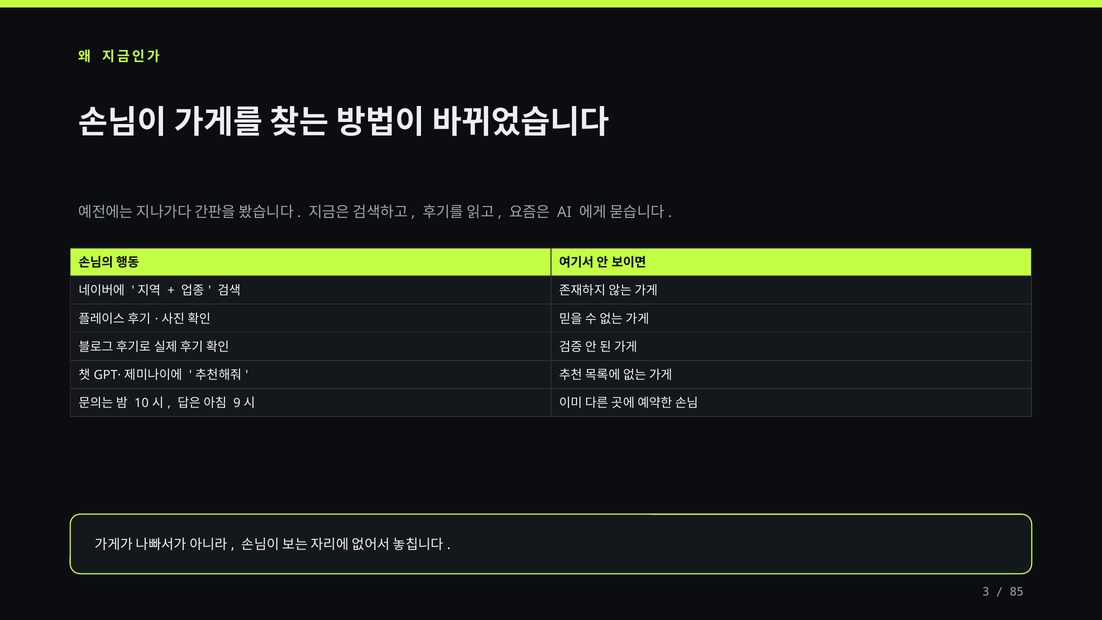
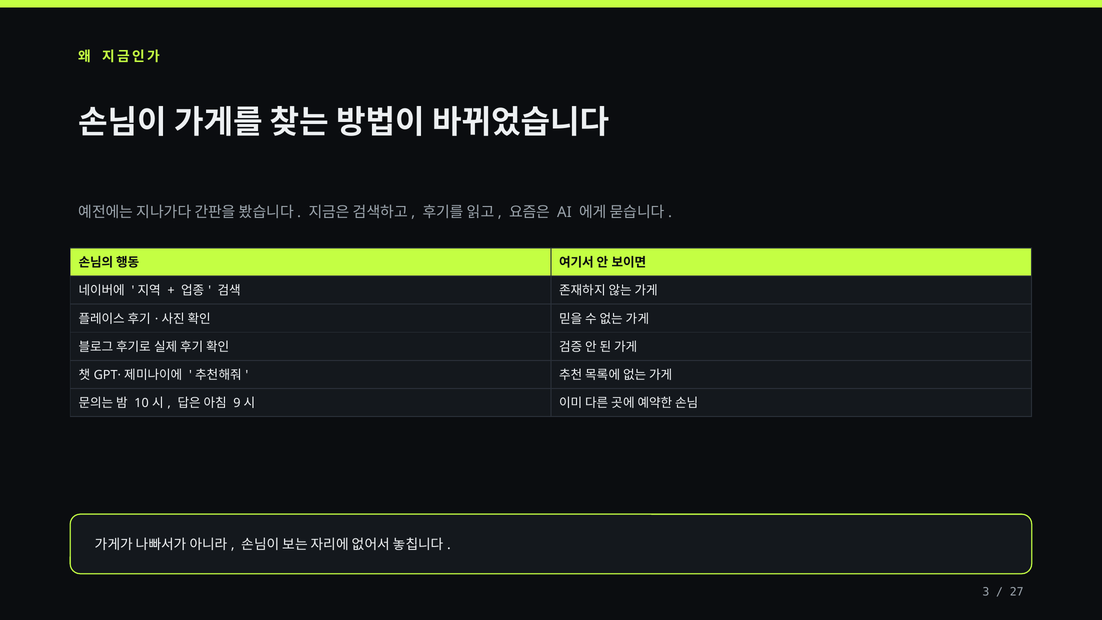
85: 85 -> 27 (1017, 592)
